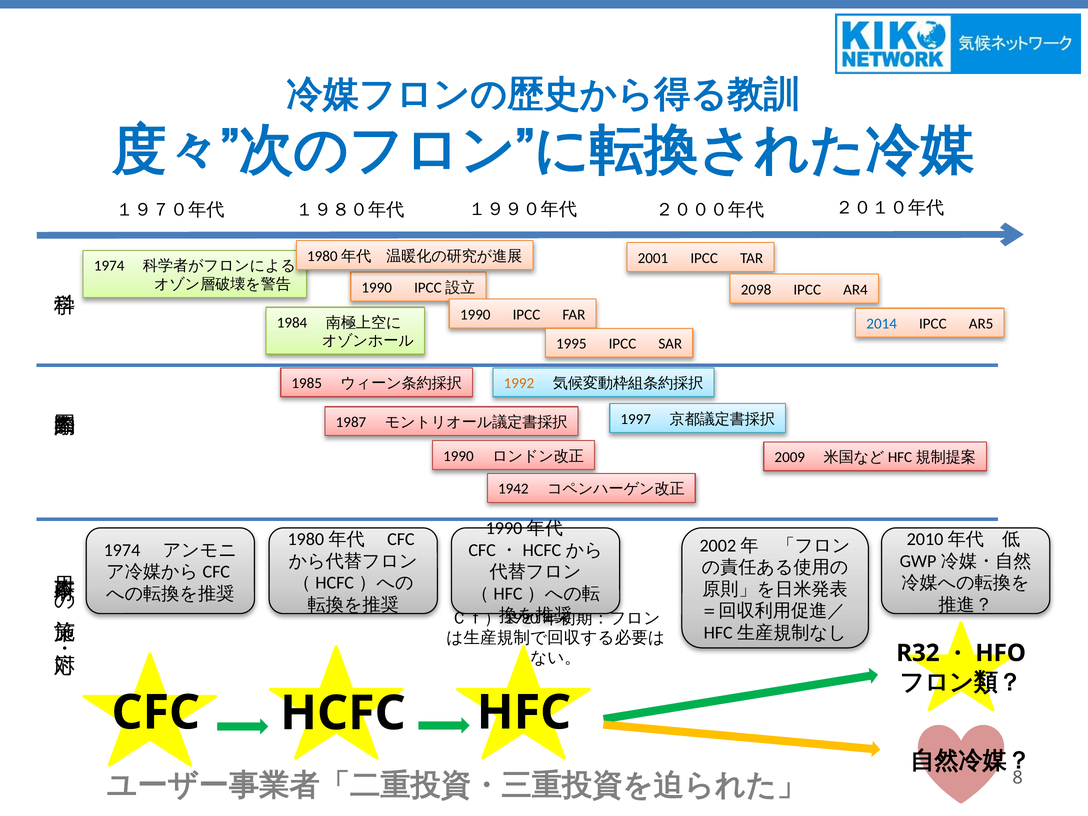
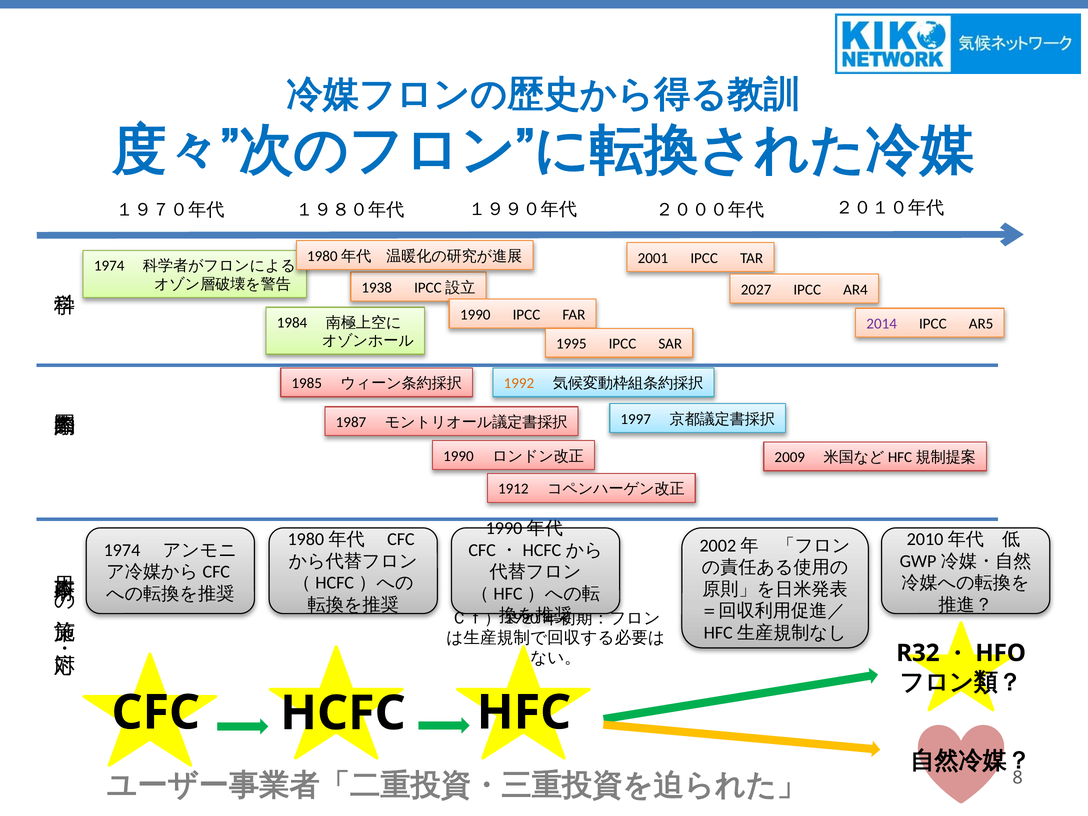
1990: 1990 -> 1938 (377, 288)
2098: 2098 -> 2027 (756, 290)
2014 colour: blue -> purple (882, 324)
1942: 1942 -> 1912 (513, 489)
